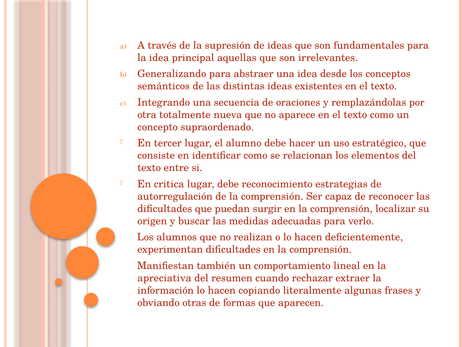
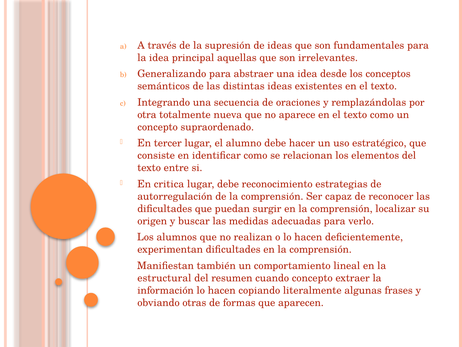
apreciativa: apreciativa -> estructural (164, 278)
cuando rechazar: rechazar -> concepto (312, 278)
